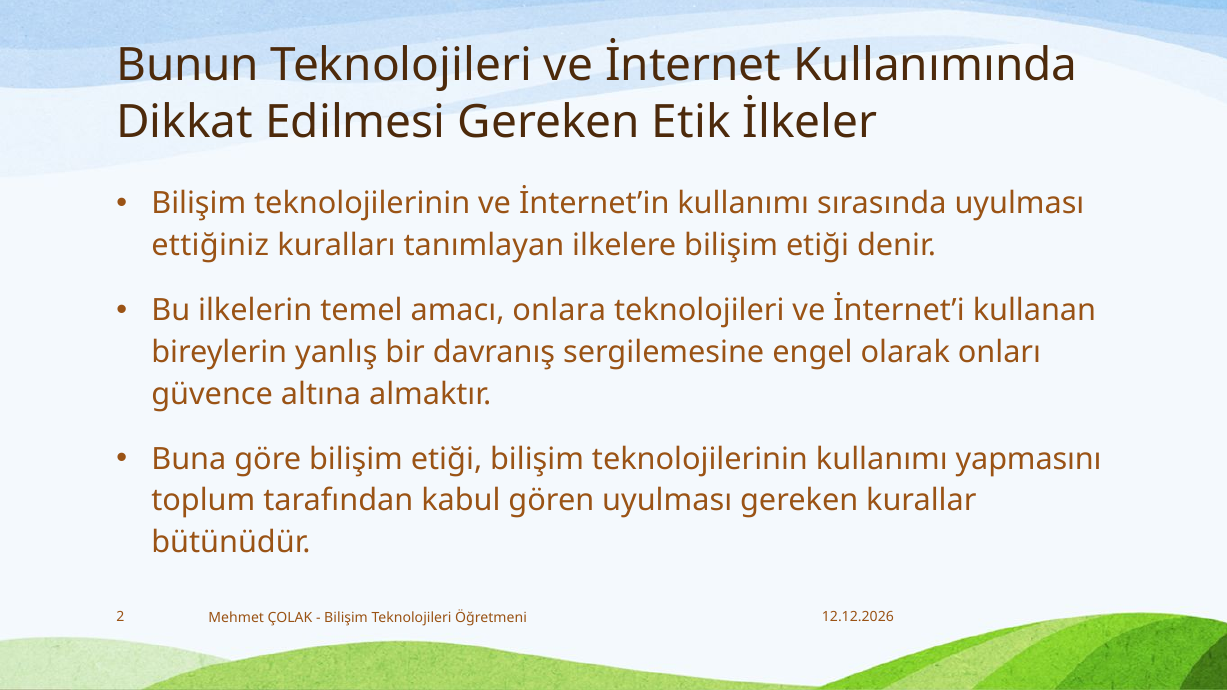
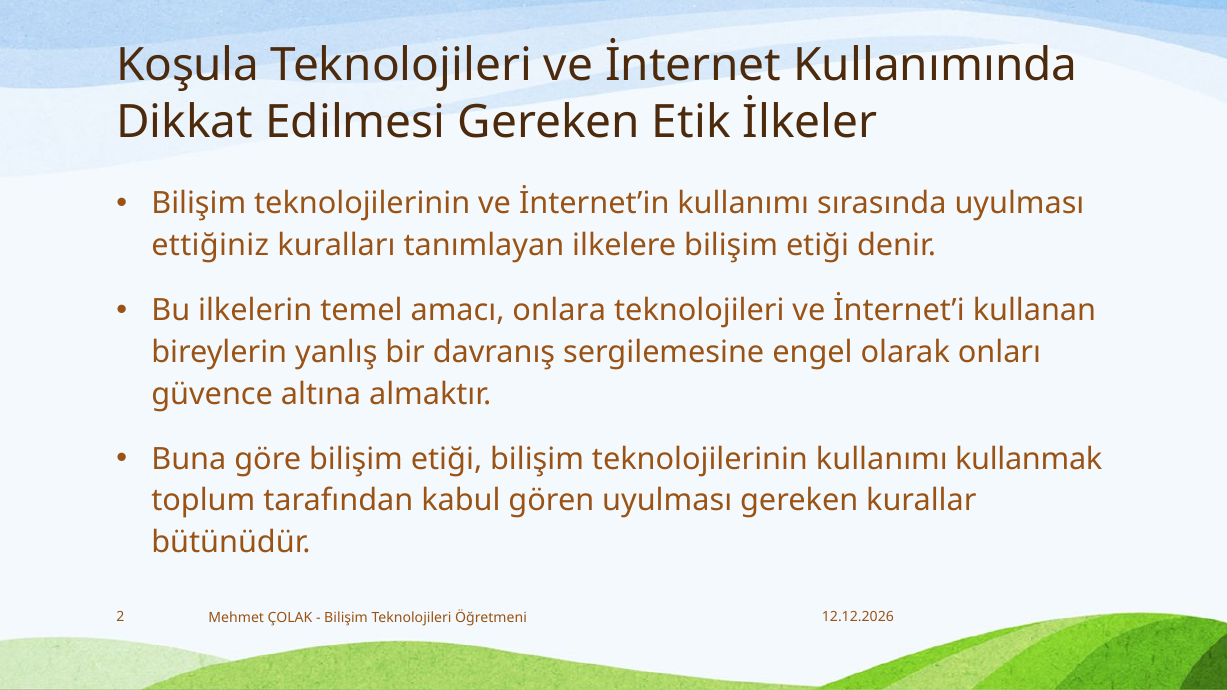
Bunun: Bunun -> Koşula (188, 66)
yapmasını: yapmasını -> kullanmak (1029, 459)
